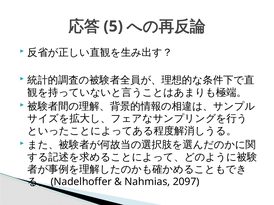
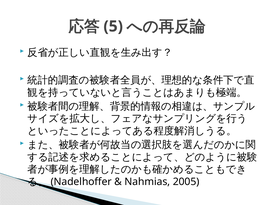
2097: 2097 -> 2005 (186, 182)
